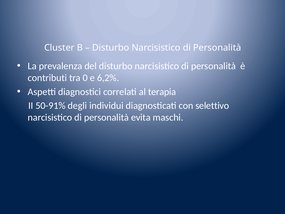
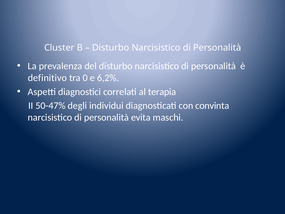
contributi: contributi -> definitivo (47, 78)
50-91%: 50-91% -> 50-47% (50, 106)
selettivo: selettivo -> convinta (212, 106)
